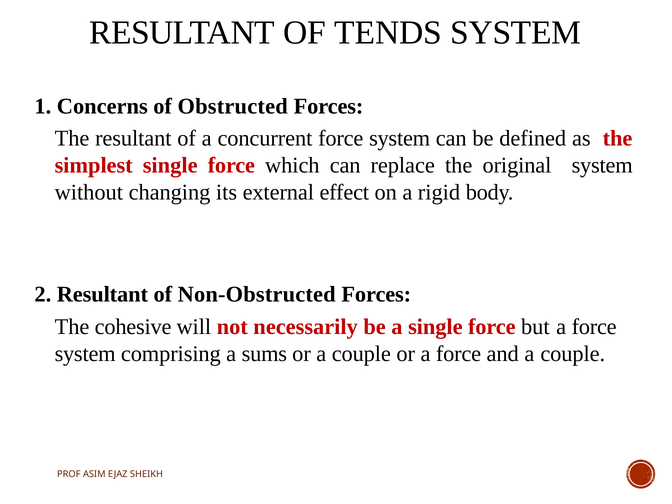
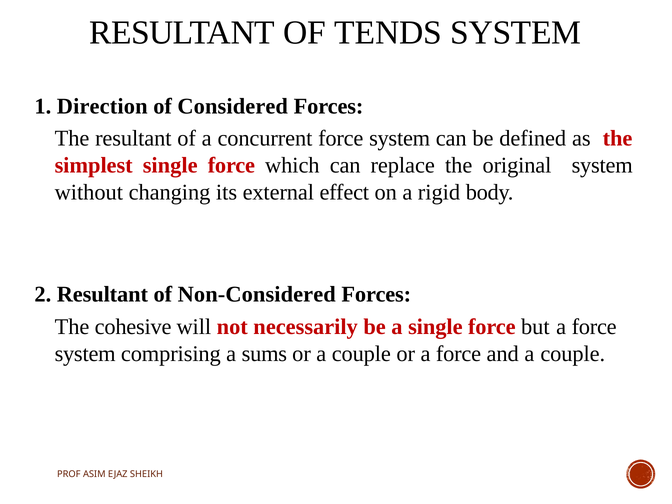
Concerns: Concerns -> Direction (102, 106)
Obstructed: Obstructed -> Considered (233, 106)
Non-Obstructed: Non-Obstructed -> Non-Considered (257, 295)
